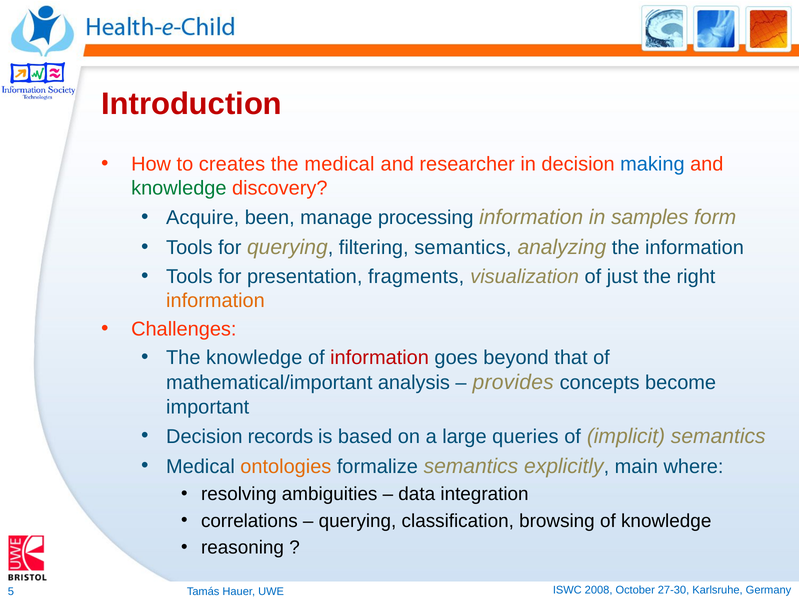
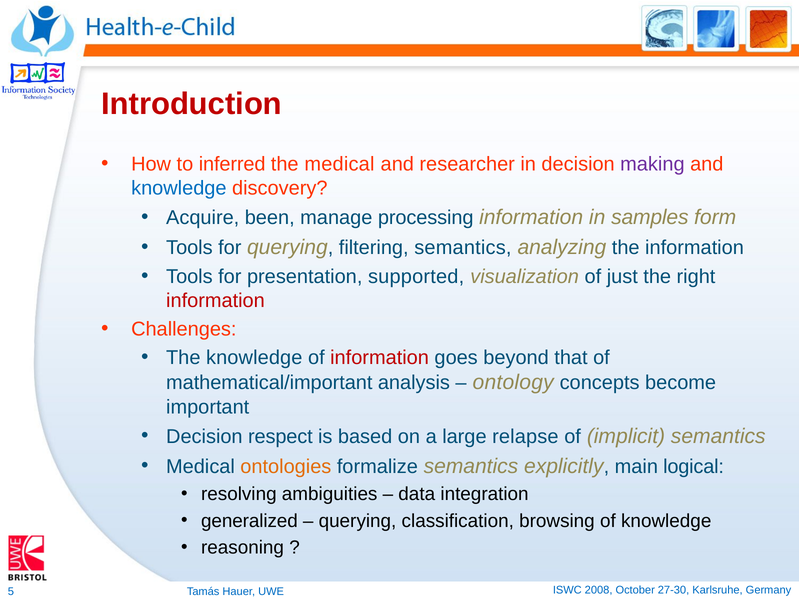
creates: creates -> inferred (232, 164)
making colour: blue -> purple (652, 164)
knowledge colour: green -> blue (179, 188)
fragments: fragments -> supported (416, 276)
information colour: orange -> red (215, 300)
provides: provides -> ontology (513, 382)
records: records -> respect (280, 436)
queries: queries -> relapse (525, 436)
where: where -> logical (694, 466)
correlations: correlations -> generalized (249, 520)
